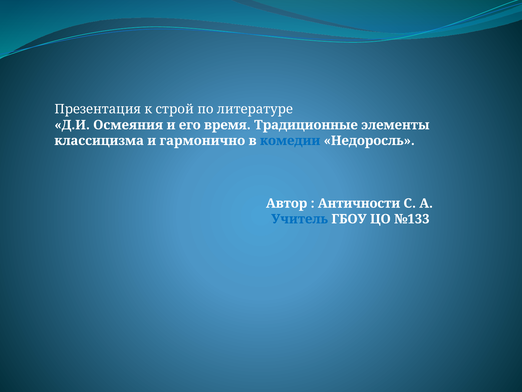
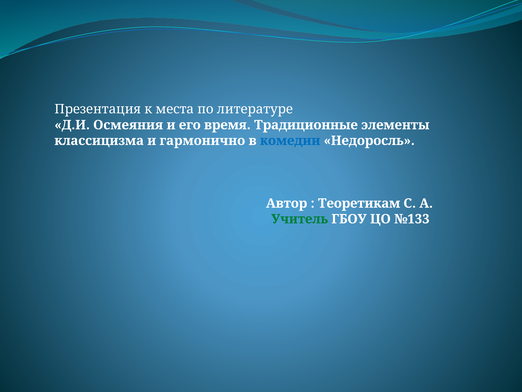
строй: строй -> места (175, 109)
Античности: Античности -> Теоретикам (359, 203)
Учитель colour: blue -> green (300, 219)
